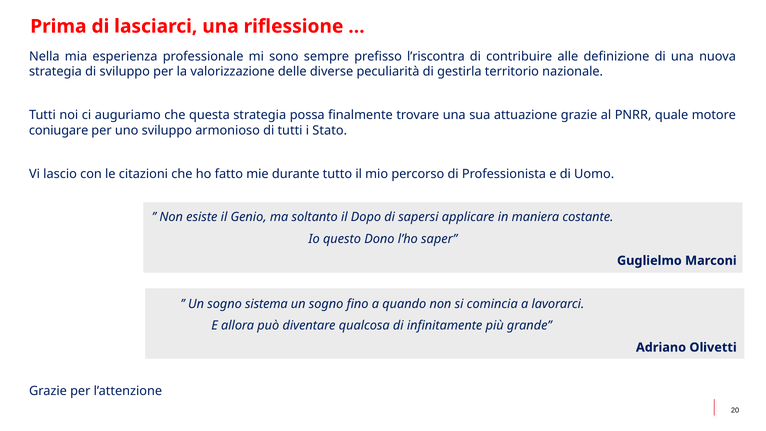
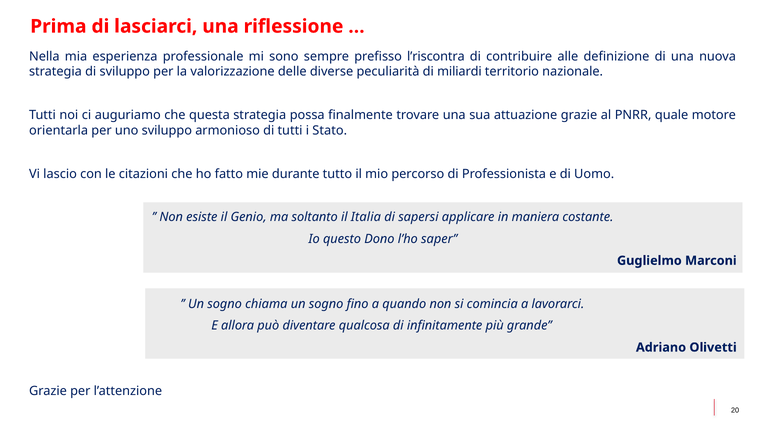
gestirla: gestirla -> miliardi (459, 72)
coniugare: coniugare -> orientarla (59, 130)
Dopo: Dopo -> Italia (366, 217)
sistema: sistema -> chiama (266, 304)
